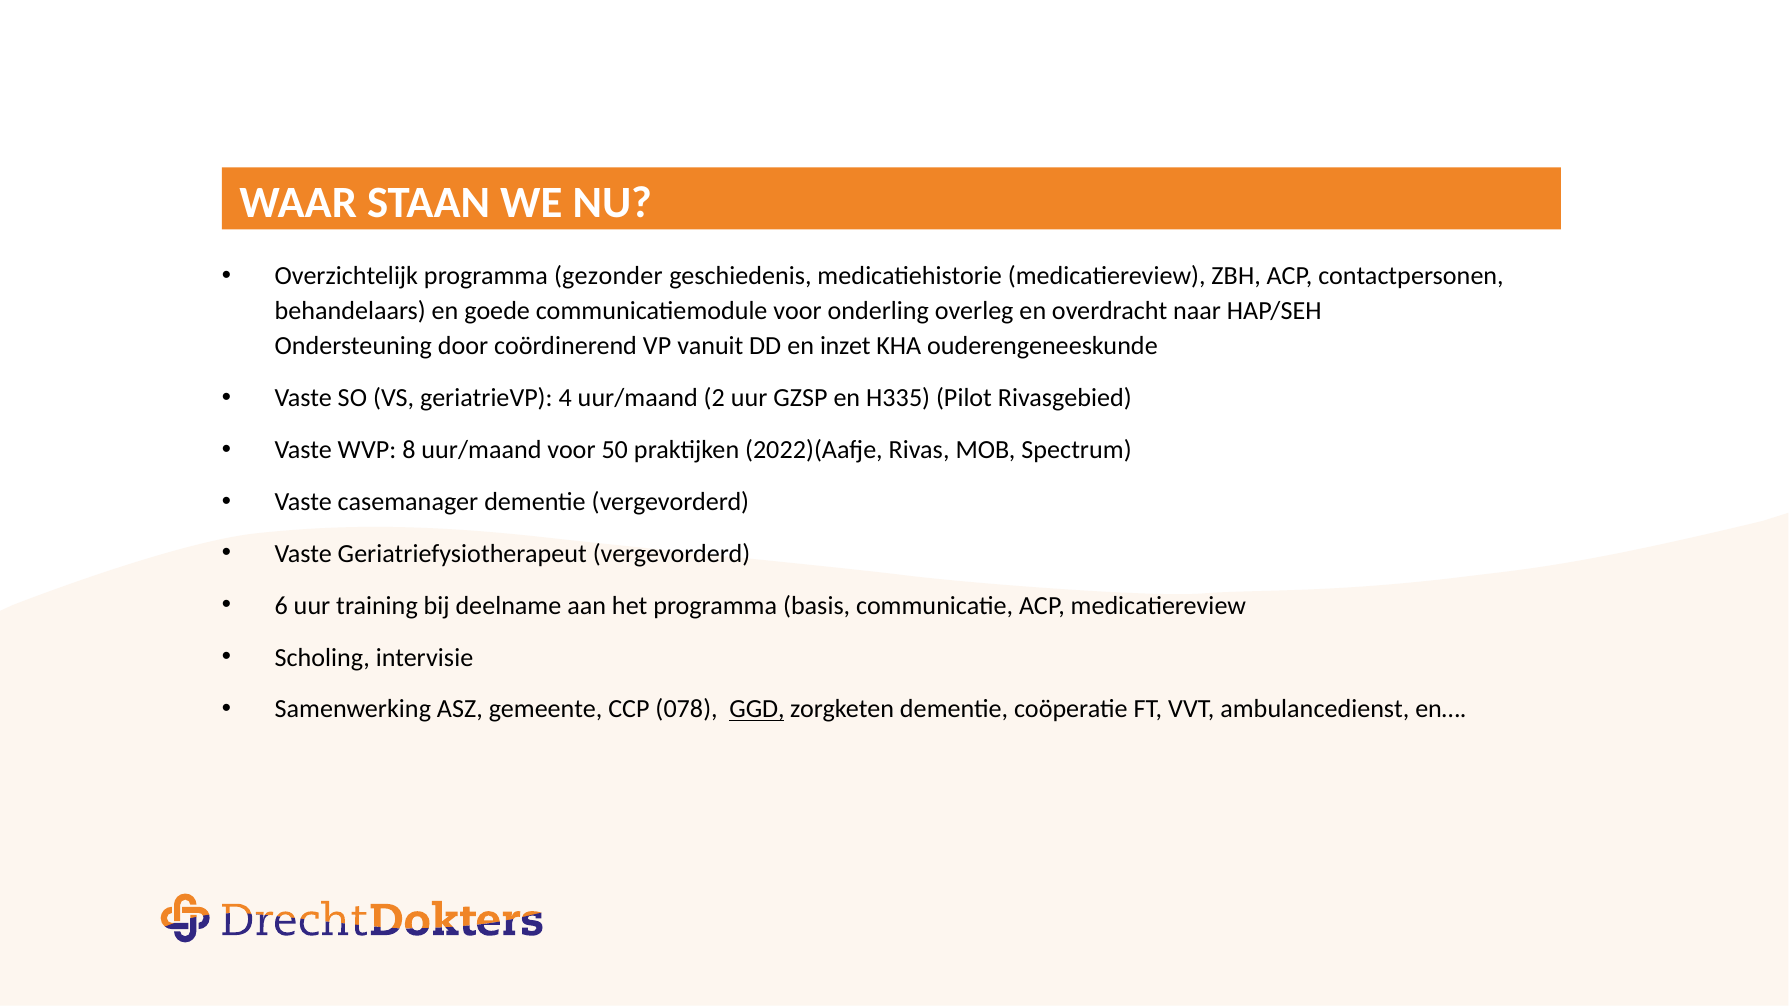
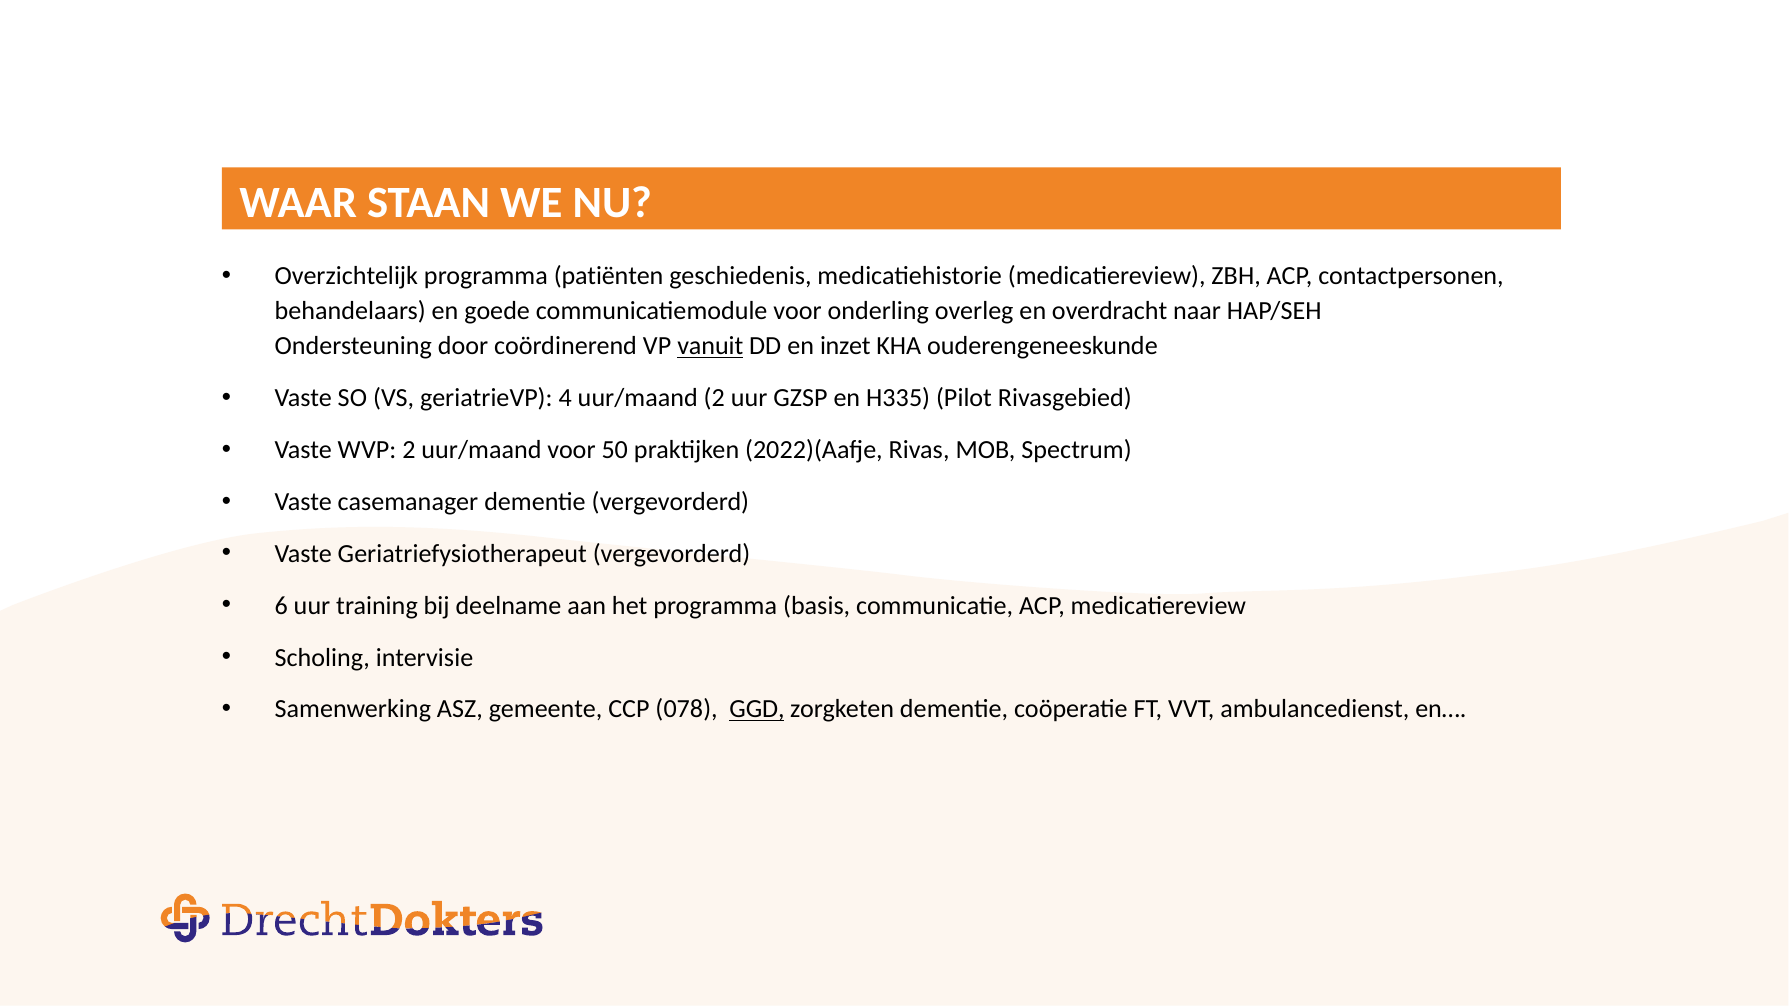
gezonder: gezonder -> patiënten (609, 276)
vanuit underline: none -> present (710, 346)
WVP 8: 8 -> 2 (409, 450)
